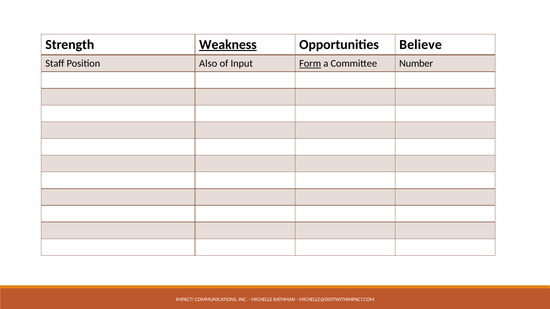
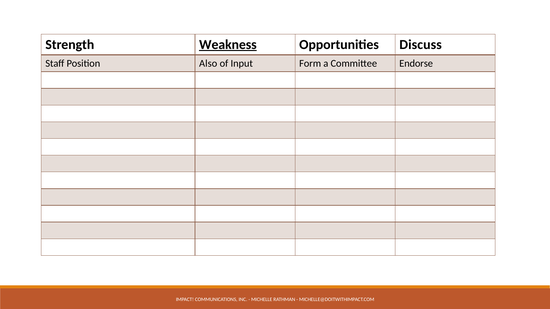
Believe: Believe -> Discuss (421, 45)
Form underline: present -> none (310, 64)
Number: Number -> Endorse (416, 64)
